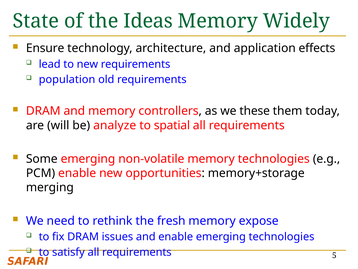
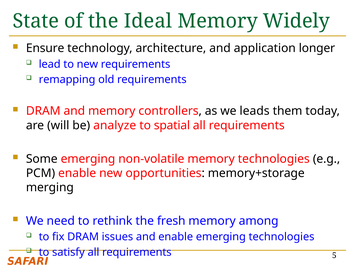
Ideas: Ideas -> Ideal (148, 21)
effects: effects -> longer (317, 48)
population: population -> remapping (67, 79)
these: these -> leads (255, 111)
expose: expose -> among (259, 221)
